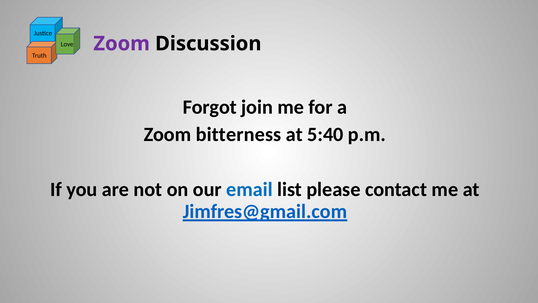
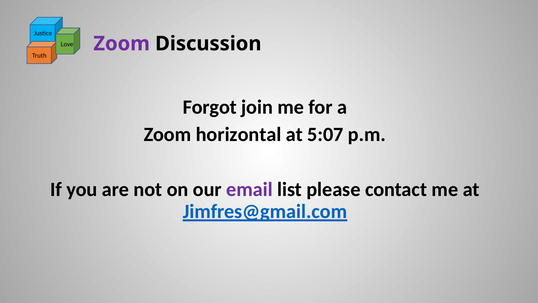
bitterness: bitterness -> horizontal (239, 134)
5:40: 5:40 -> 5:07 (325, 134)
email colour: blue -> purple (249, 189)
